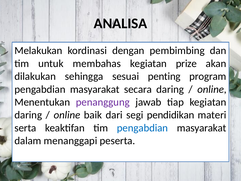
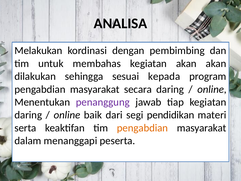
kegiatan prize: prize -> akan (186, 63)
penting: penting -> kepada (164, 76)
pengabdian colour: blue -> orange (142, 128)
